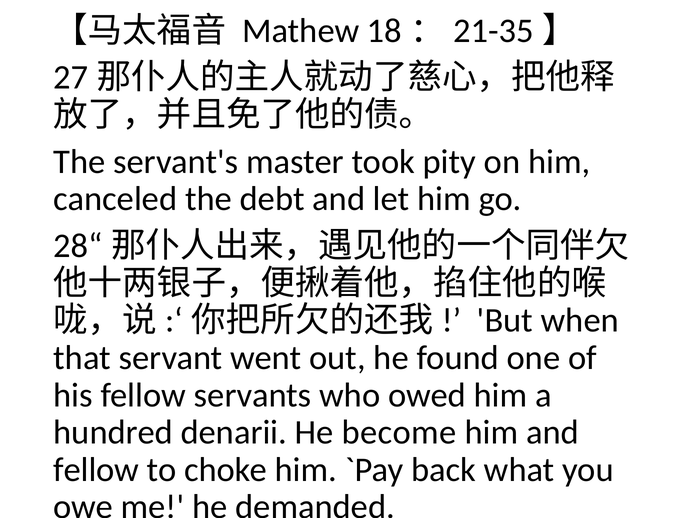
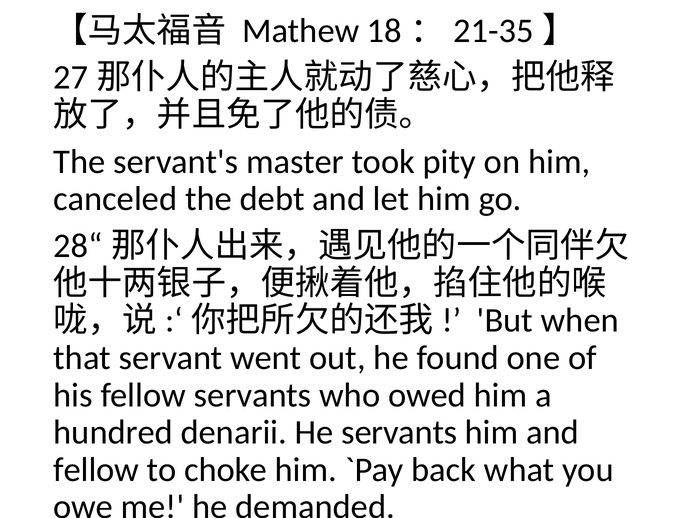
He become: become -> servants (399, 433)
